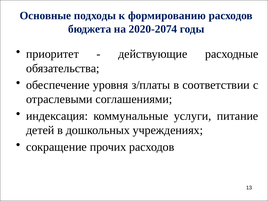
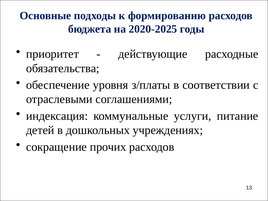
2020-2074: 2020-2074 -> 2020-2025 (153, 29)
